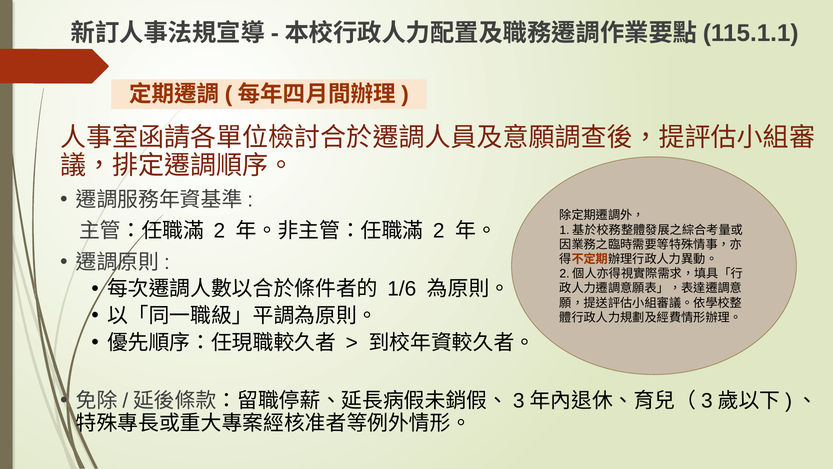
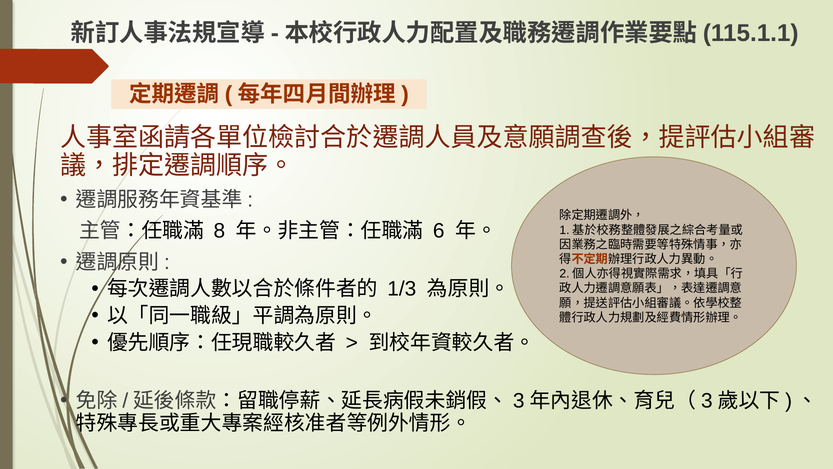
2: 2 -> 8 (219, 231)
2: 2 -> 6 (439, 231)
1/6: 1/6 -> 1/3 (402, 289)
